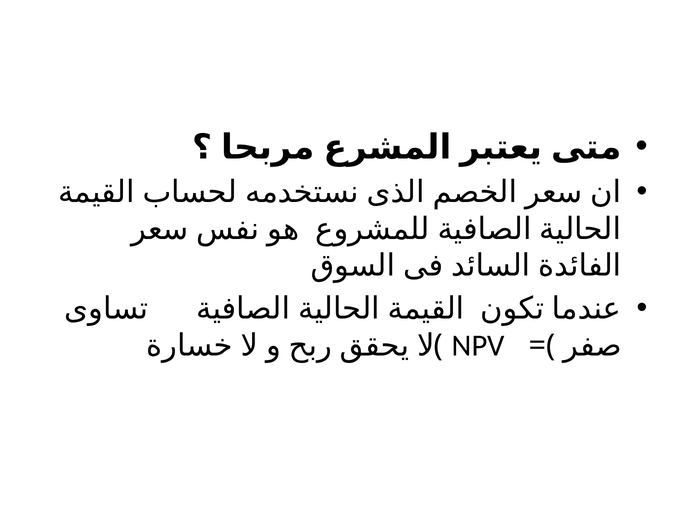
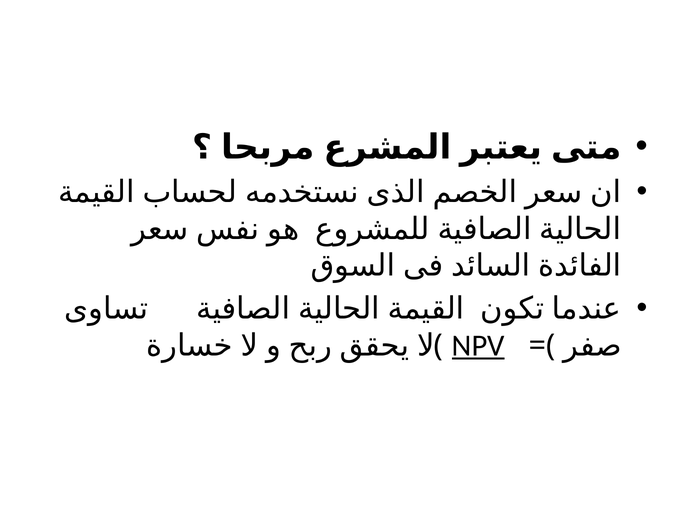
NPV underline: none -> present (478, 345)
